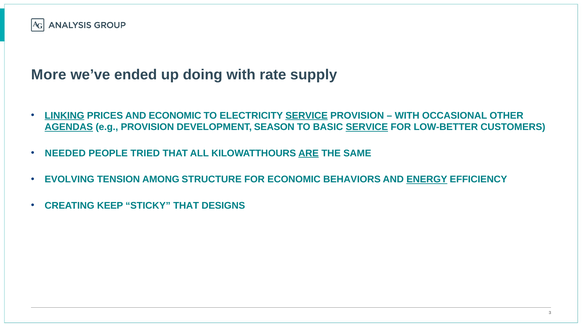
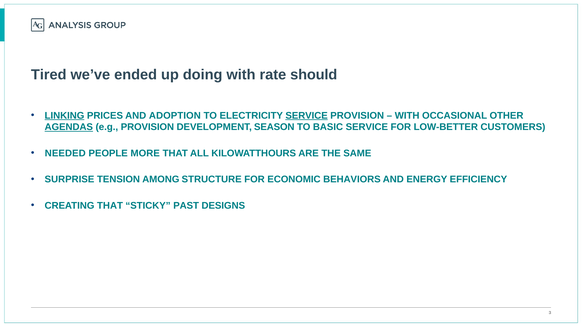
More: More -> Tired (49, 75)
supply: supply -> should (314, 75)
AND ECONOMIC: ECONOMIC -> ADOPTION (175, 116)
SERVICE underline: present -> none (367, 127)
TRIED: TRIED -> MORE (145, 153)
ARE underline: present -> none (309, 153)
EVOLVING: EVOLVING -> SURPRISE (69, 180)
ENERGY underline: present -> none (427, 180)
CREATING KEEP: KEEP -> THAT (110, 206)
STICKY THAT: THAT -> PAST (186, 206)
